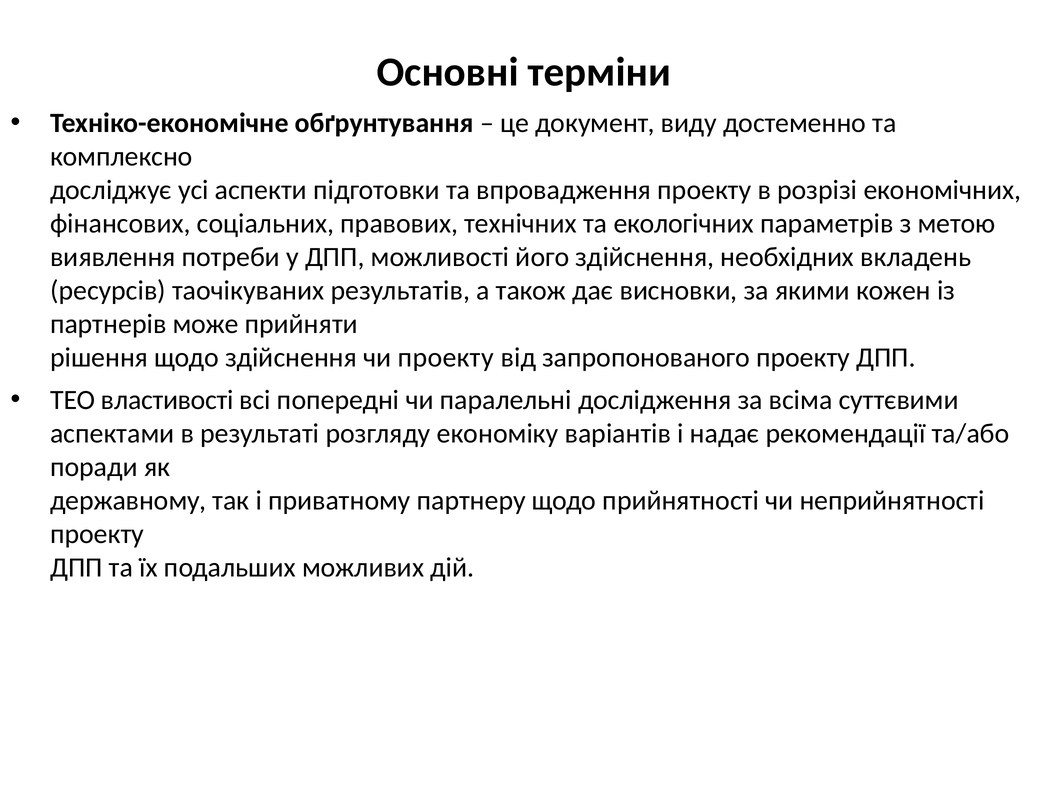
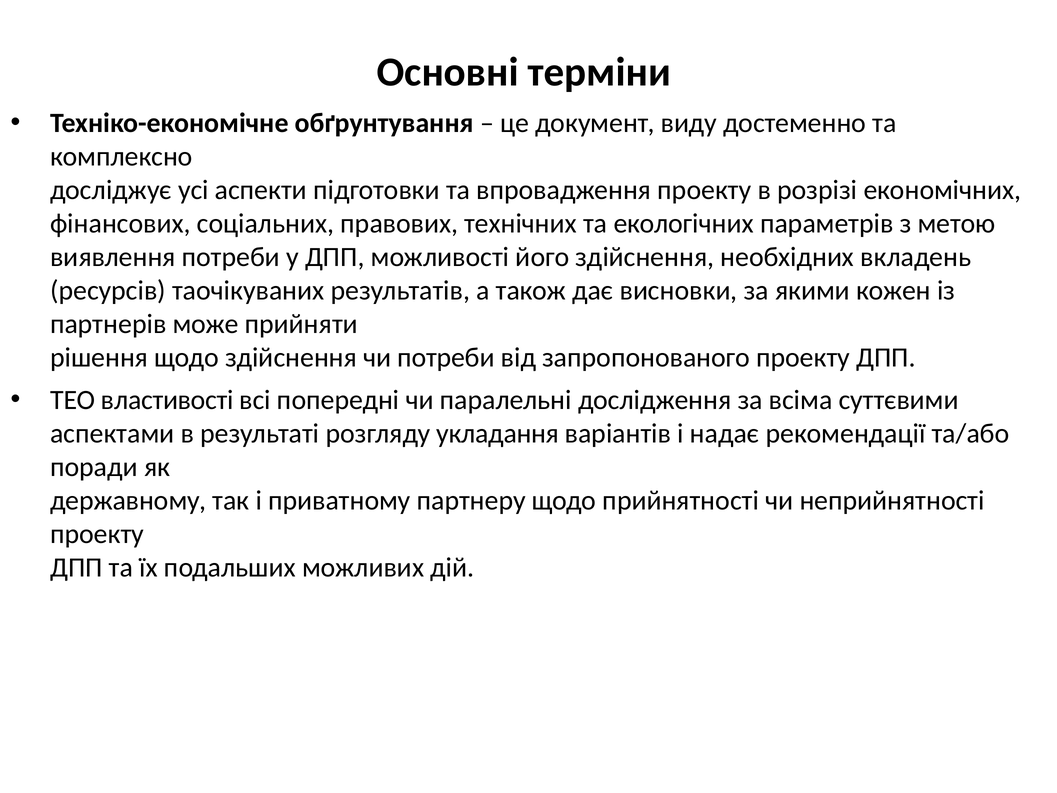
чи проекту: проекту -> потреби (446, 357)
економіку: економіку -> укладання (498, 434)
